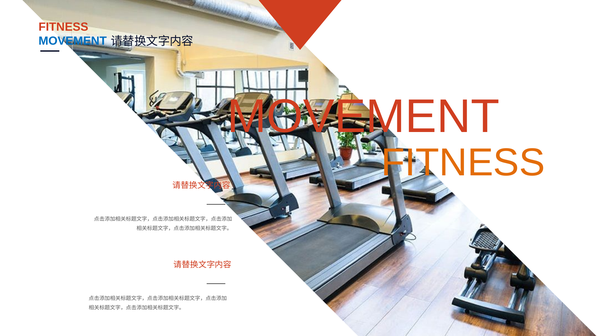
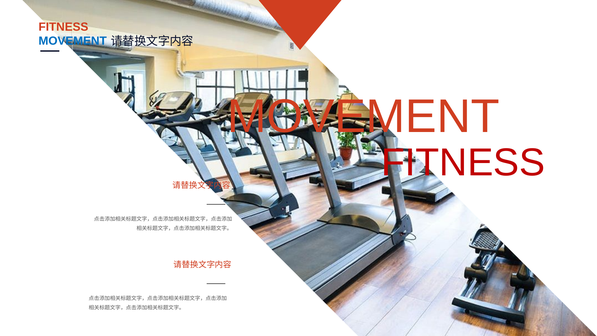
FITNESS colour: orange -> red (463, 163)
